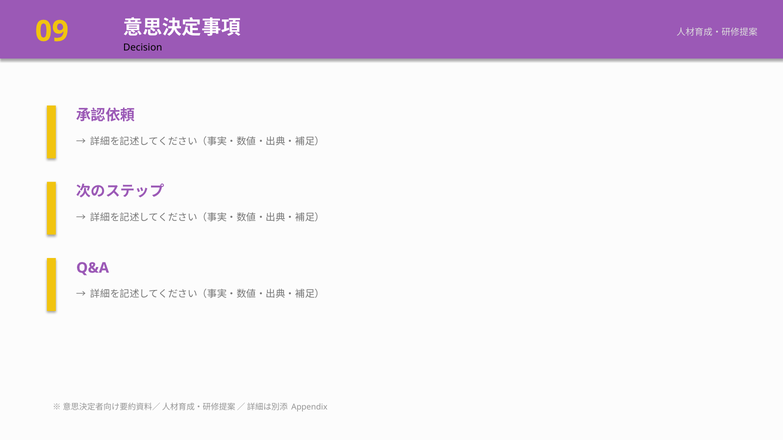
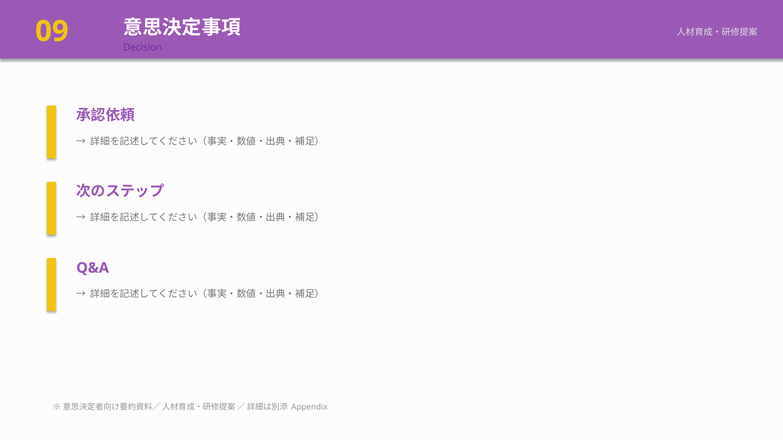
Decision colour: black -> purple (143, 48)
